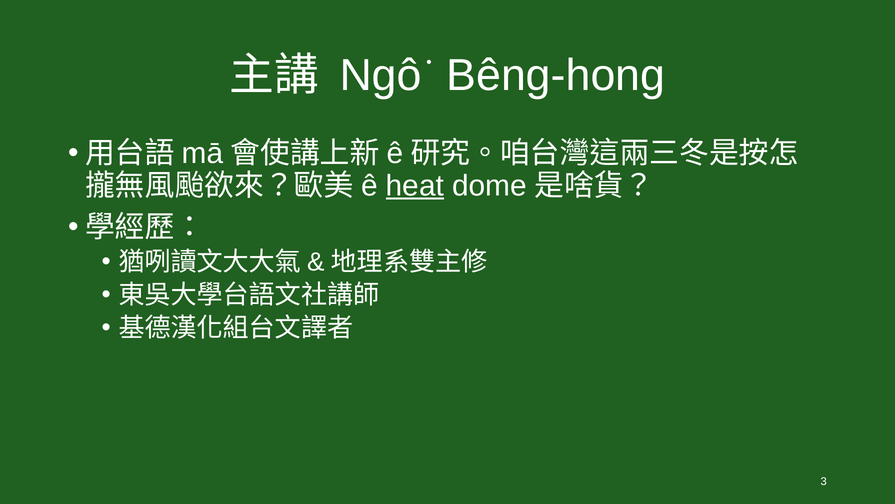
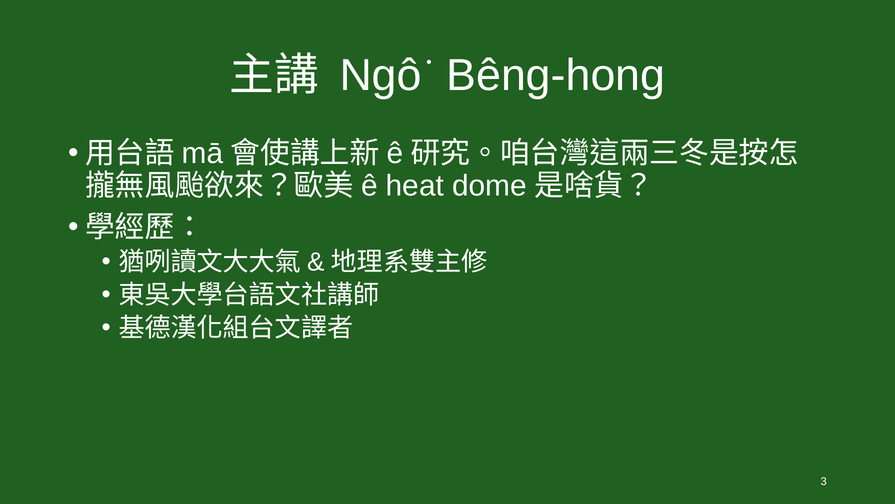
heat underline: present -> none (415, 186)
